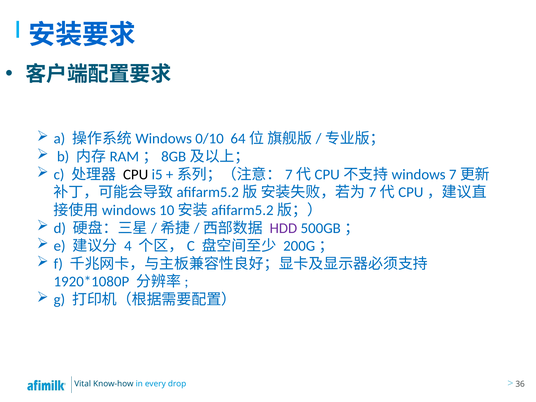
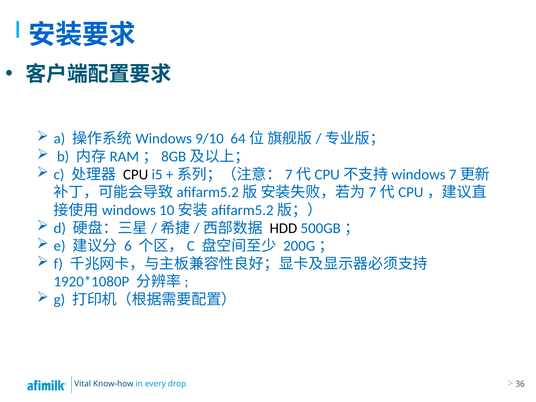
0/10: 0/10 -> 9/10 (210, 139)
HDD colour: purple -> black (283, 228)
4: 4 -> 6 (128, 246)
